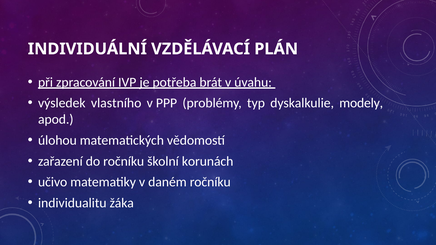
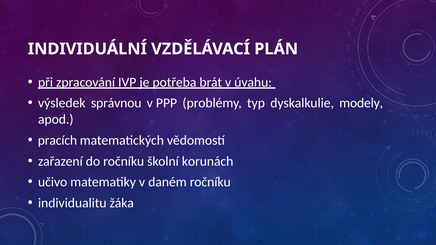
vlastního: vlastního -> správnou (116, 103)
úlohou: úlohou -> pracích (57, 141)
